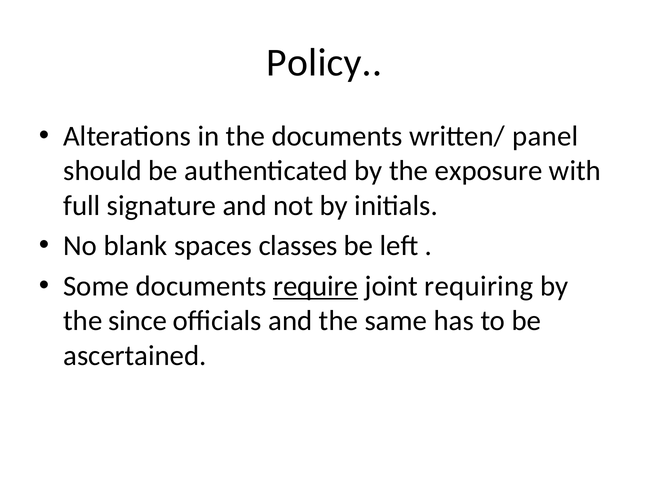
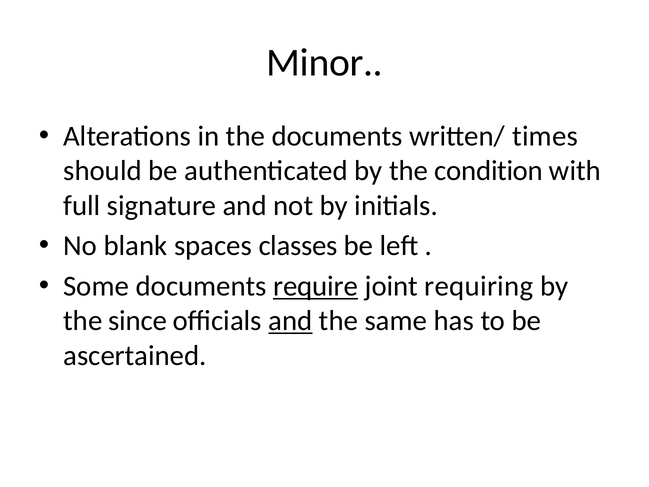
Policy: Policy -> Minor (325, 63)
panel: panel -> times (545, 136)
exposure: exposure -> condition (489, 171)
and underline: none -> present (290, 321)
